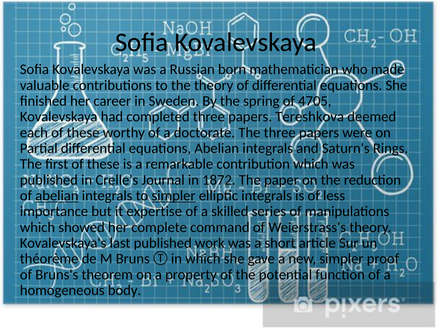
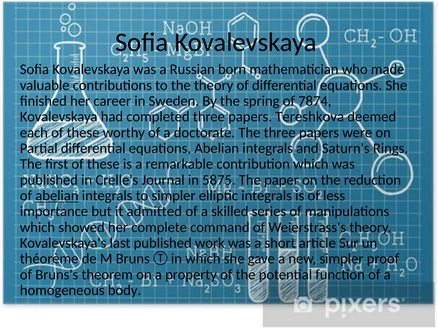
4705: 4705 -> 7874 (315, 101)
1872: 1872 -> 5875 (219, 180)
simpler underline: present -> none (174, 195)
expertise: expertise -> admitted (154, 211)
